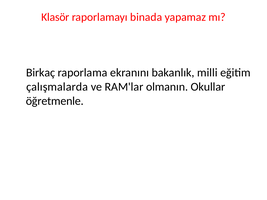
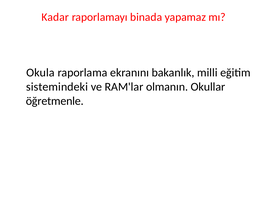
Klasör: Klasör -> Kadar (55, 17)
Birkaç: Birkaç -> Okula (40, 73)
çalışmalarda: çalışmalarda -> sistemindeki (57, 87)
